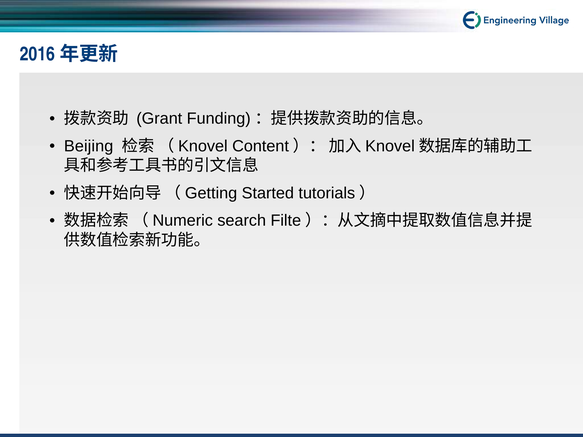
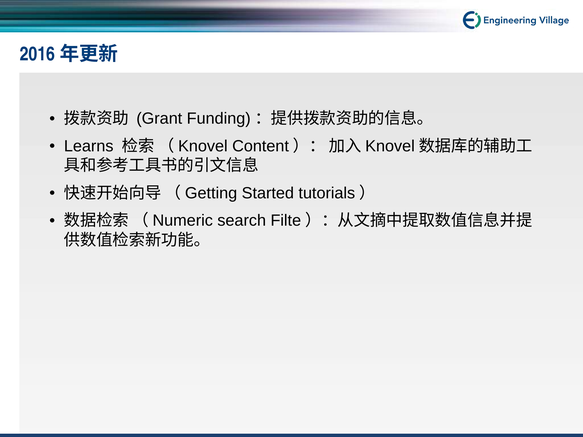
Beijing: Beijing -> Learns (89, 146)
